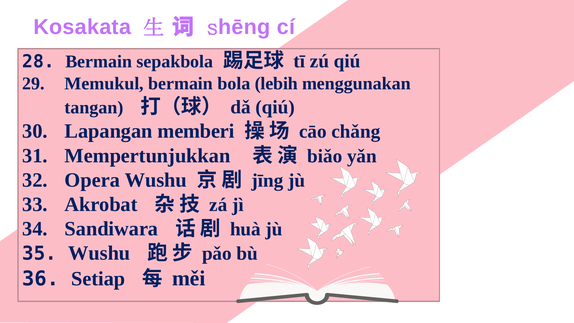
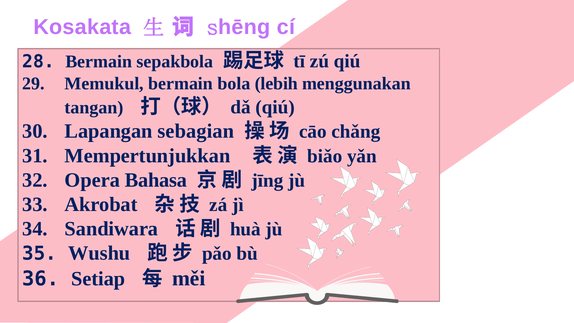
memberi: memberi -> sebagian (196, 131)
Opera Wushu: Wushu -> Bahasa (156, 180)
